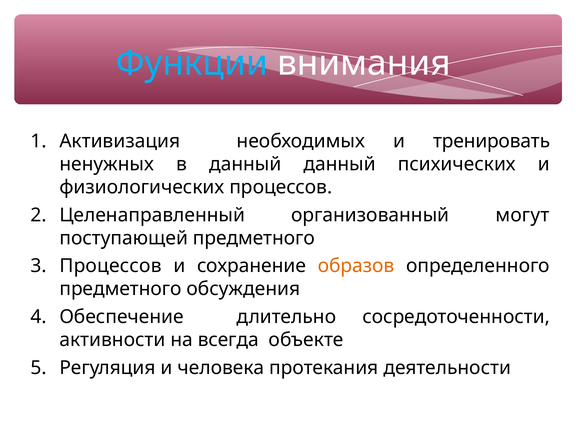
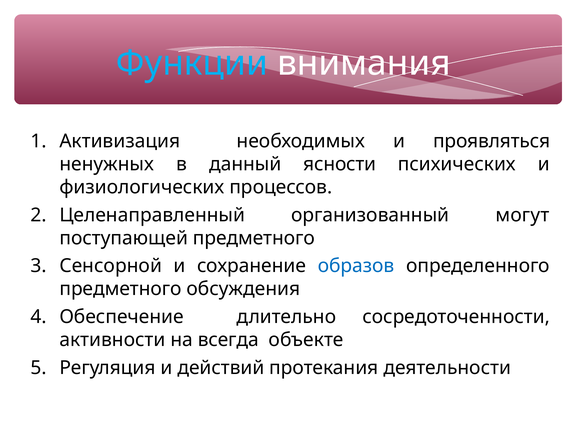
тренировать: тренировать -> проявляться (492, 141)
данный данный: данный -> ясности (340, 164)
Процессов: Процессов -> Сенсорной (111, 266)
образов colour: orange -> blue (356, 266)
человека: человека -> действий (221, 368)
